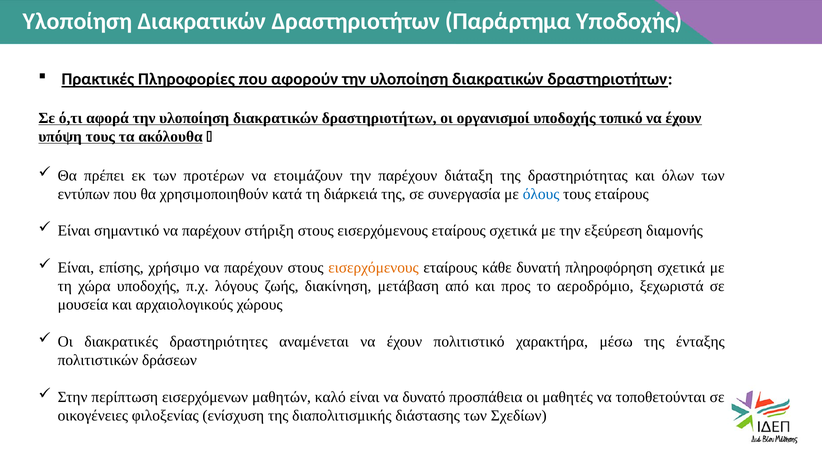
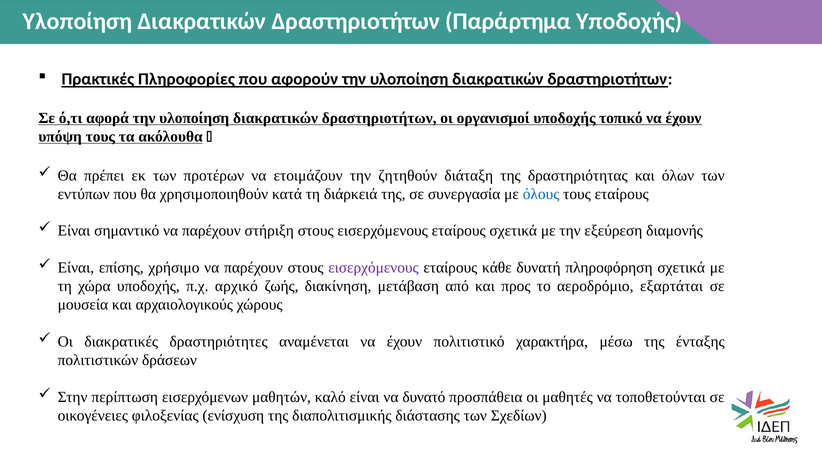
την παρέχουν: παρέχουν -> ζητηθούν (408, 176)
εισερχόμενους colour: orange -> purple (373, 268)
λόγους: λόγους -> αρχικό (236, 287)
ξεχωριστά: ξεχωριστά -> εξαρτάται (672, 287)
